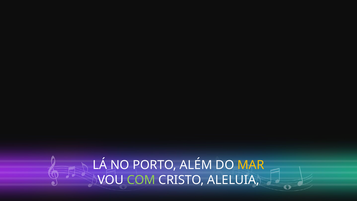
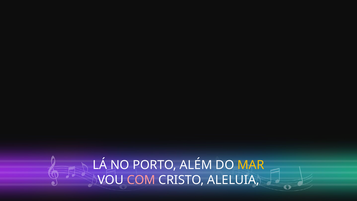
COM colour: light green -> pink (141, 180)
